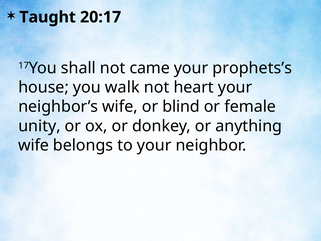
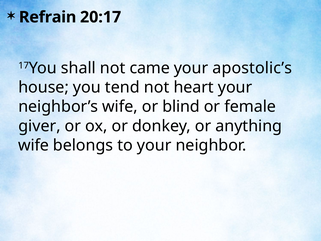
Taught: Taught -> Refrain (48, 17)
prophets’s: prophets’s -> apostolic’s (252, 68)
walk: walk -> tend (122, 87)
unity: unity -> giver (39, 126)
